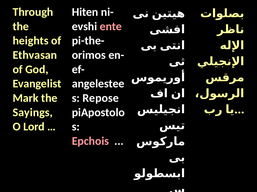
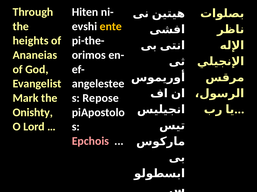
ente colour: pink -> yellow (111, 26)
Ethvasan: Ethvasan -> Ananeias (35, 55)
Sayings: Sayings -> Onishty (33, 113)
